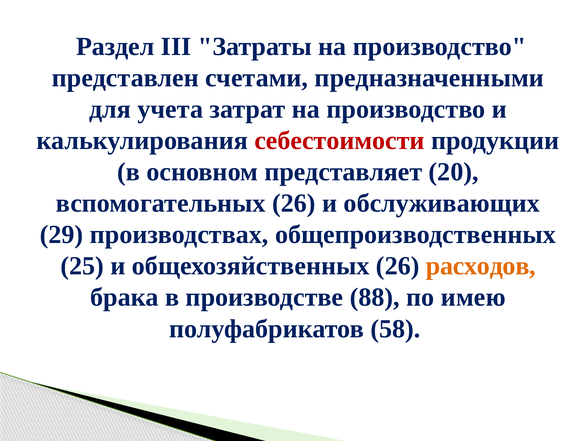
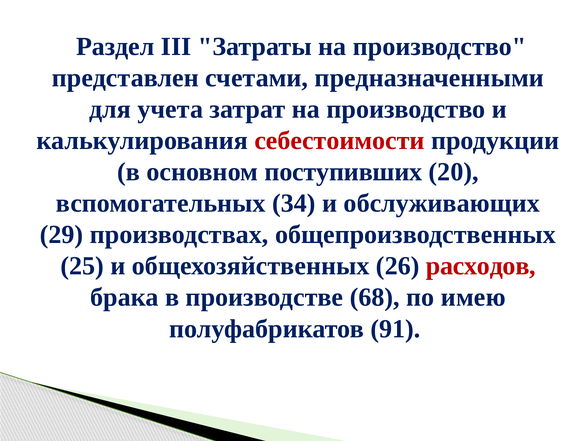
представляет: представляет -> поступивших (343, 172)
вспомогательных 26: 26 -> 34 (294, 203)
расходов colour: orange -> red (481, 266)
88: 88 -> 68 (375, 297)
58: 58 -> 91 (395, 328)
